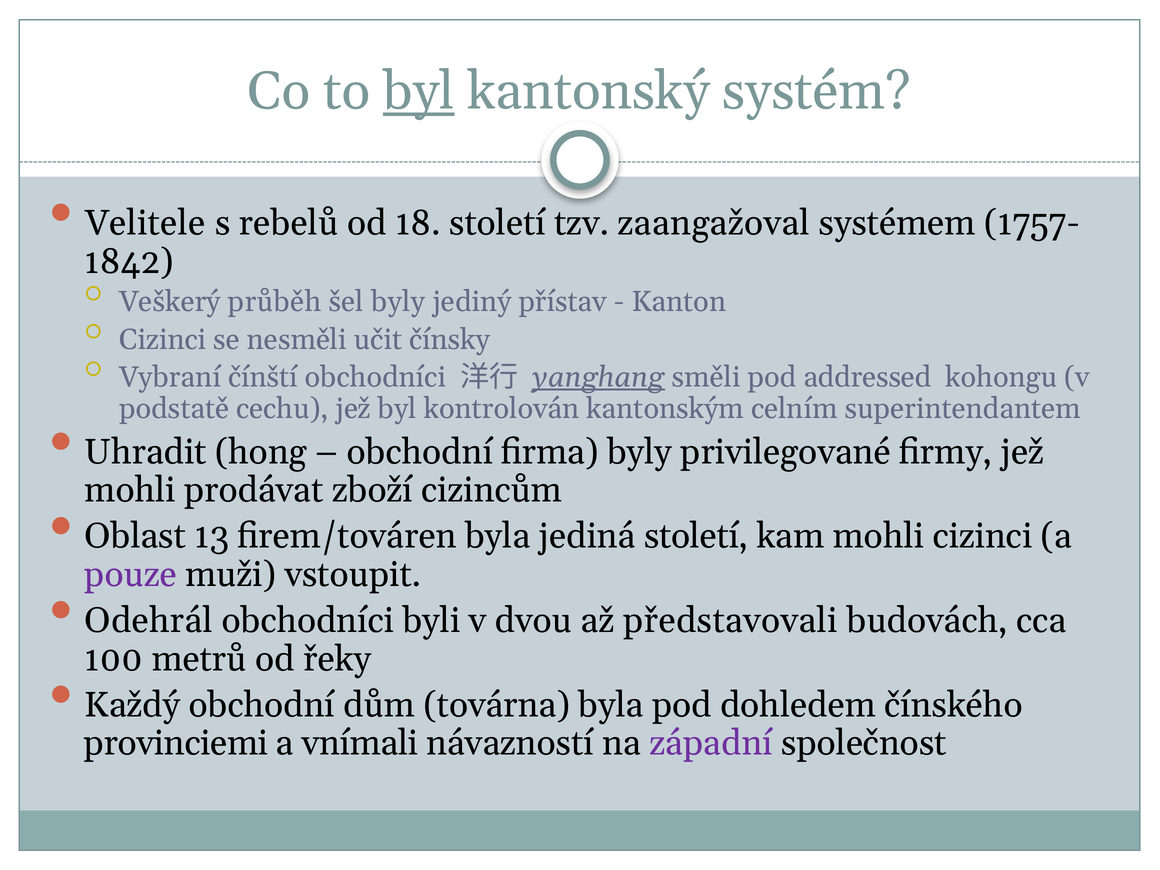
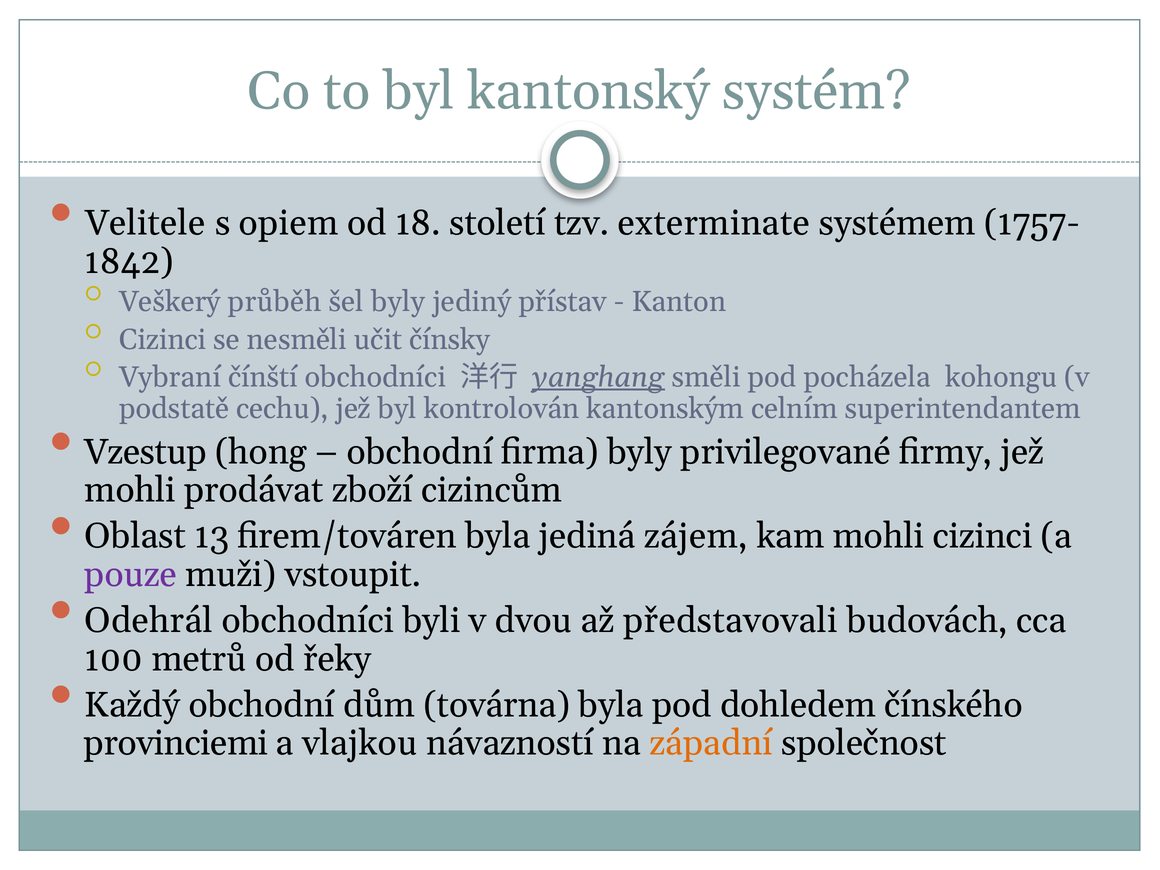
byl underline: present -> none (419, 91)
rebelů: rebelů -> opiem (289, 223)
zaangažoval: zaangažoval -> exterminate (714, 223)
addressed: addressed -> pocházela (867, 377)
Uhradit: Uhradit -> Vzestup (146, 452)
jediná století: století -> zájem (696, 536)
vnímali: vnímali -> vlajkou (360, 743)
západní colour: purple -> orange (711, 743)
